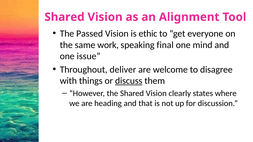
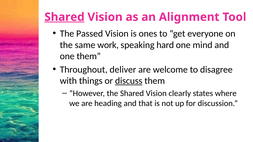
Shared underline: none -> present (64, 17)
ethic: ethic -> ones (148, 34)
final: final -> hard (165, 45)
one issue: issue -> them (89, 56)
